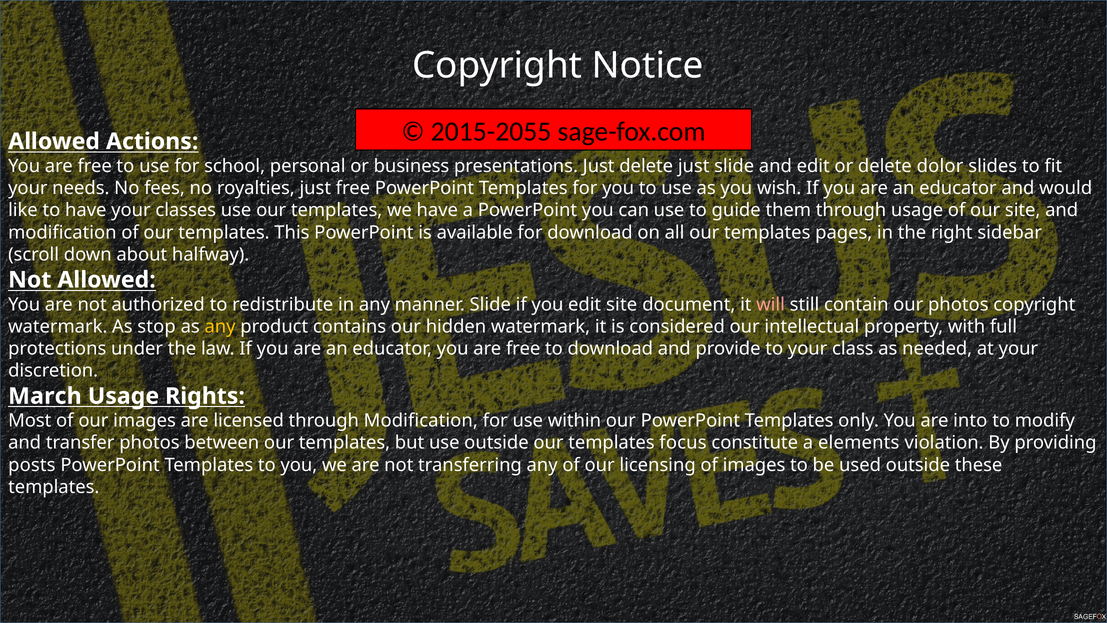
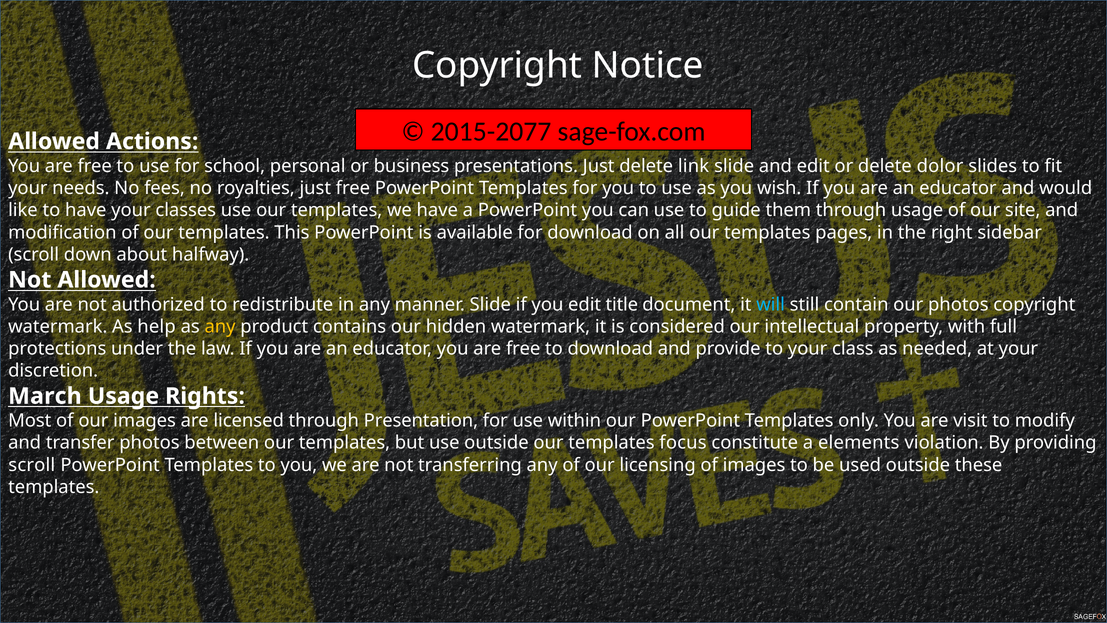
2015-2055: 2015-2055 -> 2015-2077 (491, 131)
delete just: just -> link (694, 166)
edit site: site -> title (622, 304)
will colour: pink -> light blue (771, 304)
stop: stop -> help (157, 326)
through Modification: Modification -> Presentation (421, 421)
into: into -> visit (970, 421)
posts: posts -> scroll (32, 465)
